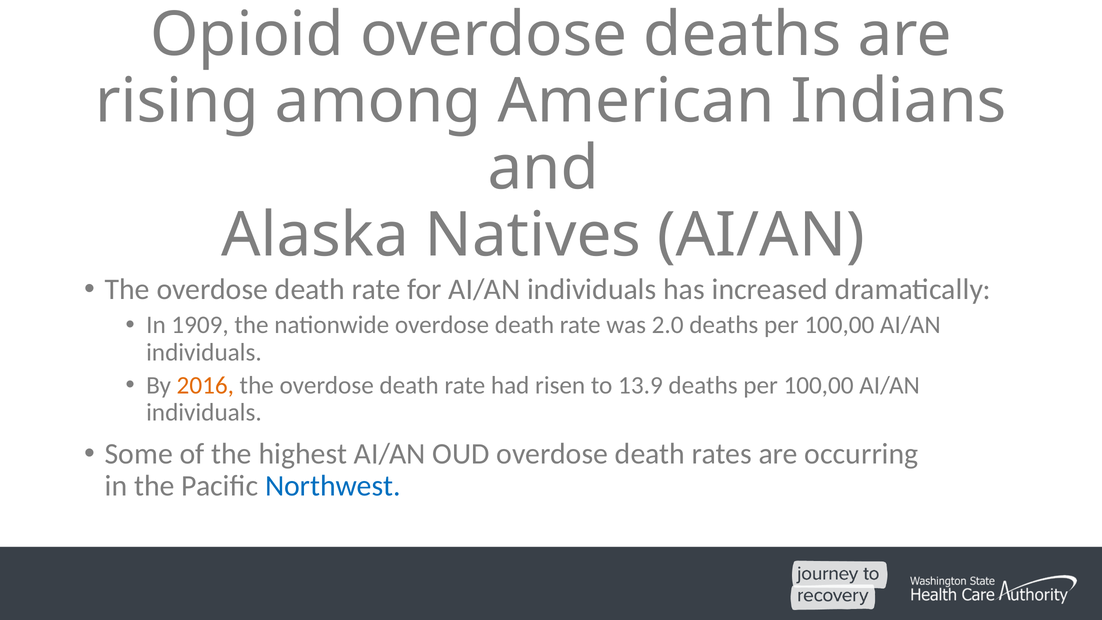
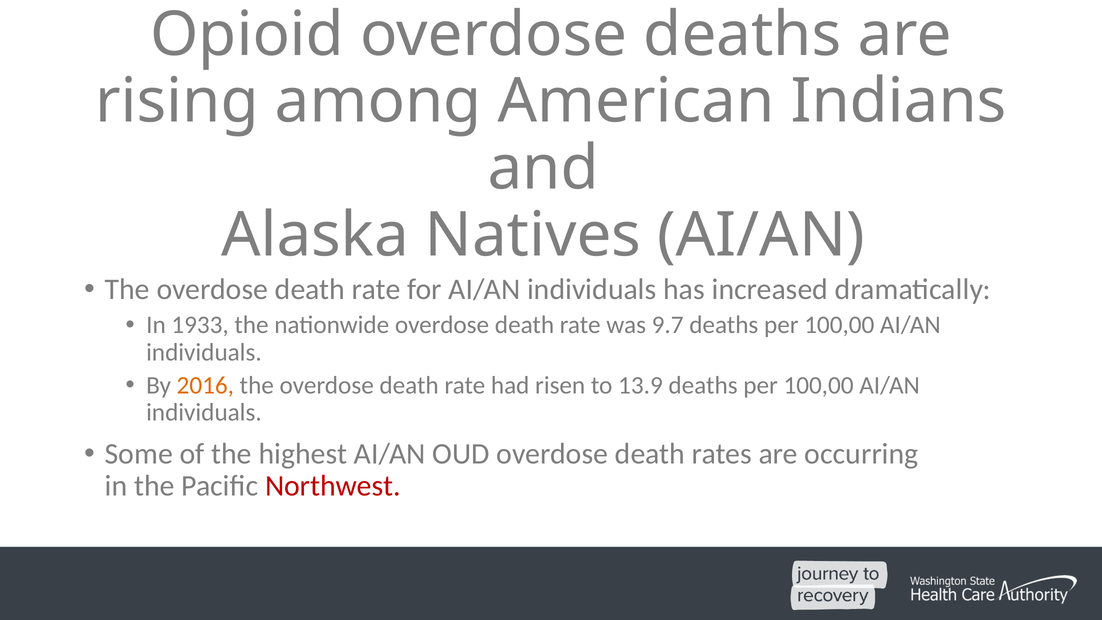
1909: 1909 -> 1933 (200, 325)
2.0: 2.0 -> 9.7 (668, 325)
Northwest colour: blue -> red (333, 486)
